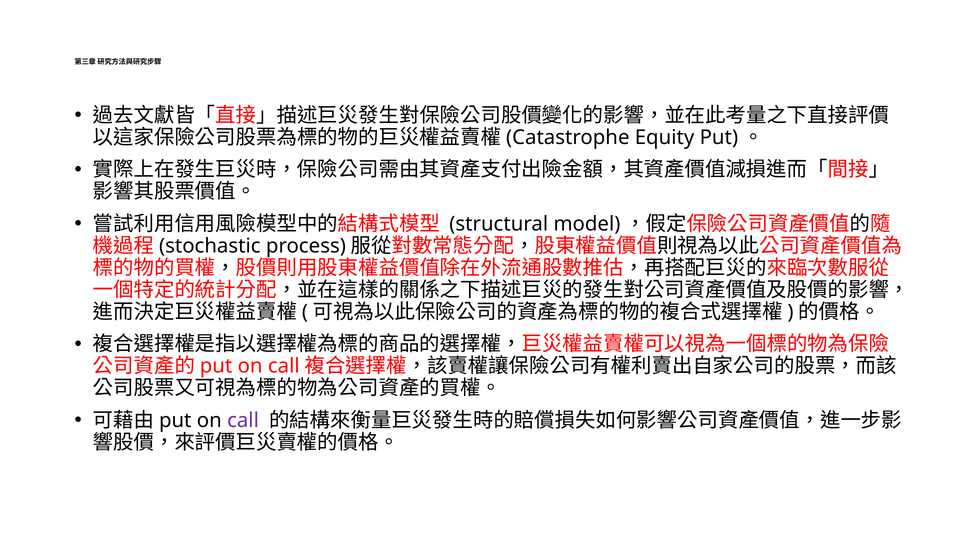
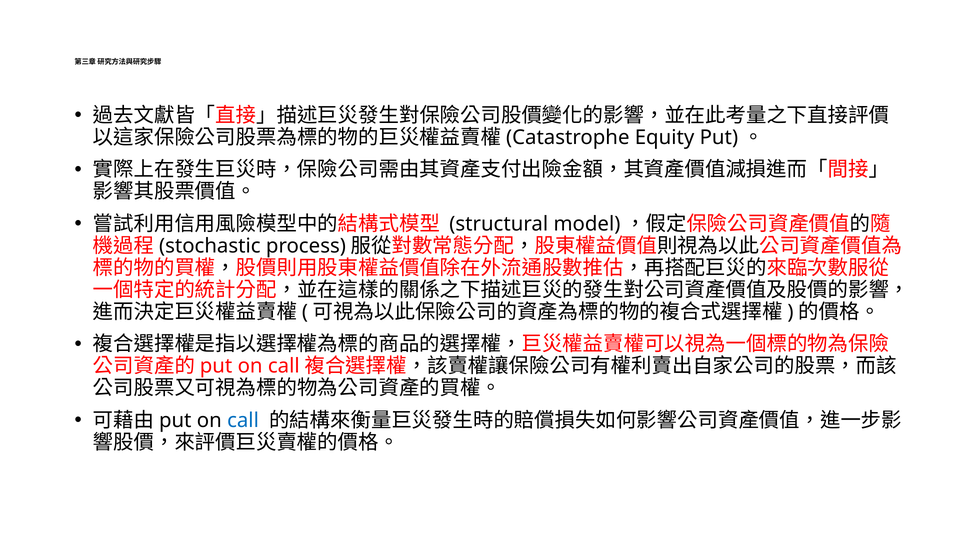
call colour: purple -> blue (243, 420)
